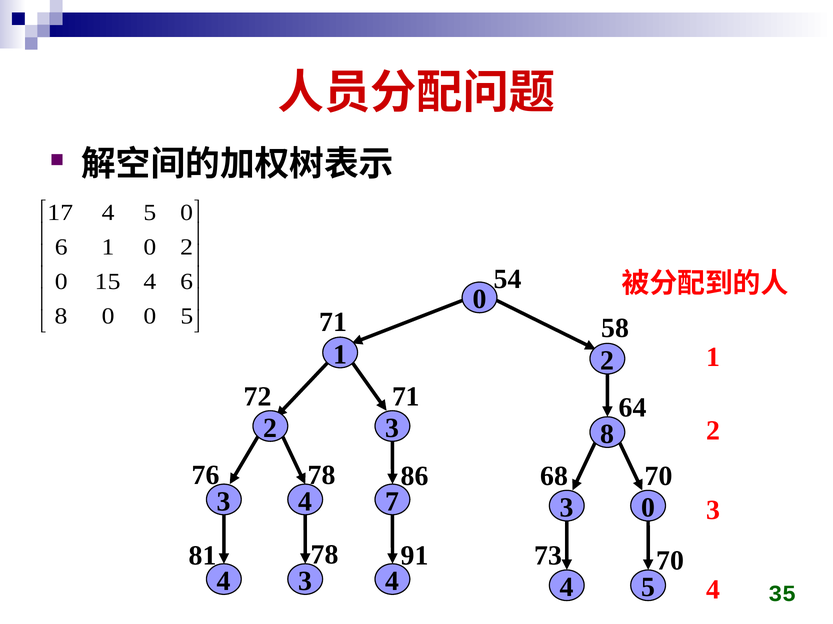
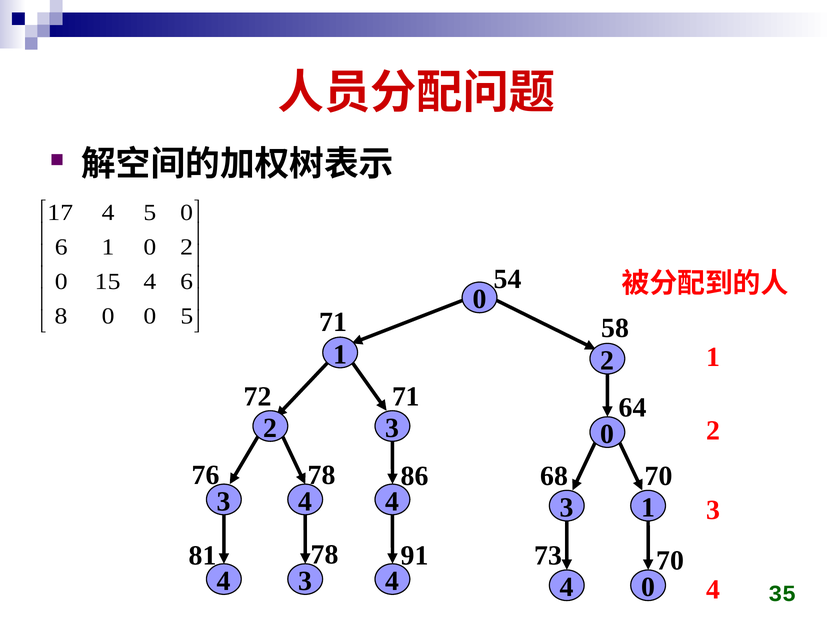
3 8: 8 -> 0 (607, 435)
7: 7 -> 4 (392, 502)
3 0: 0 -> 1 (648, 508)
4 5: 5 -> 0 (648, 588)
